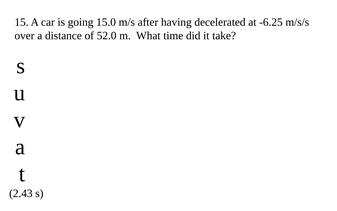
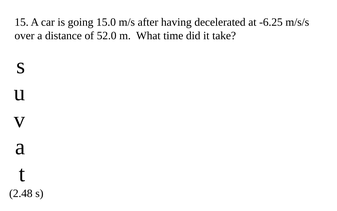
2.43: 2.43 -> 2.48 (21, 193)
